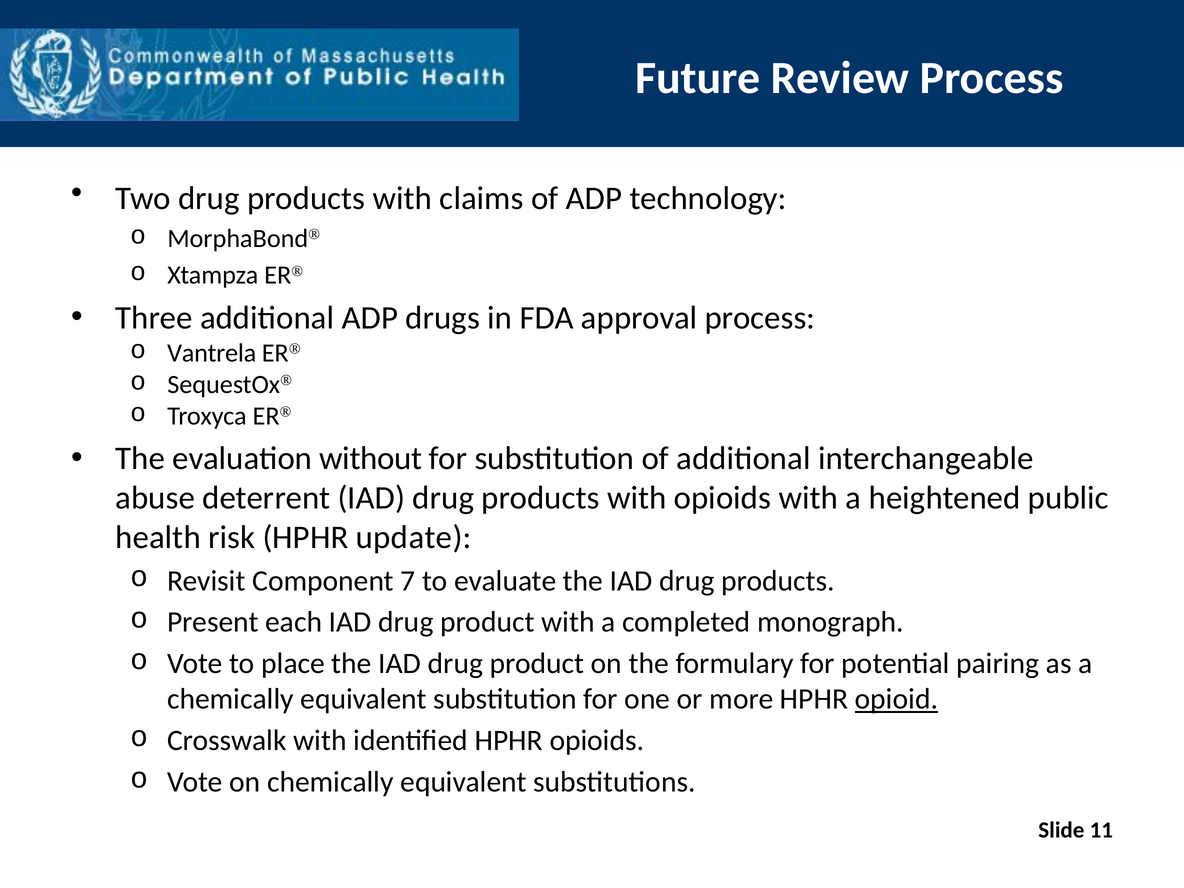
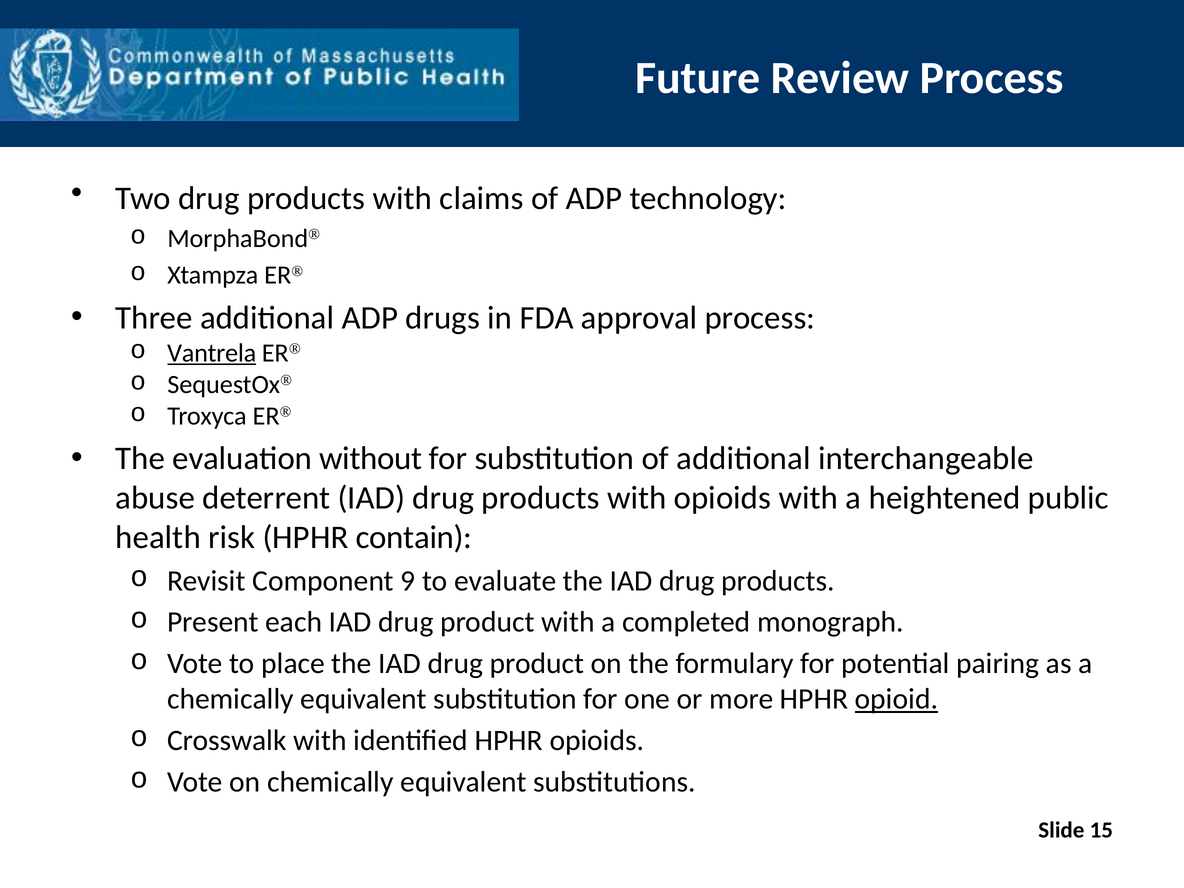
Vantrela underline: none -> present (212, 353)
update: update -> contain (414, 538)
7: 7 -> 9 (408, 581)
11: 11 -> 15 (1101, 830)
